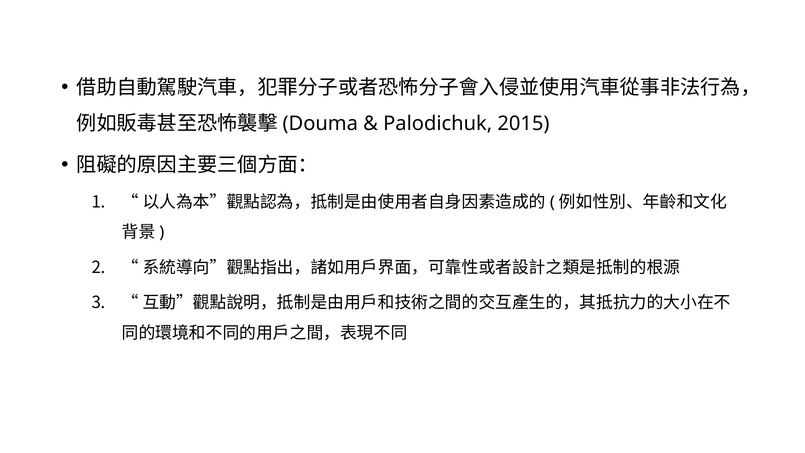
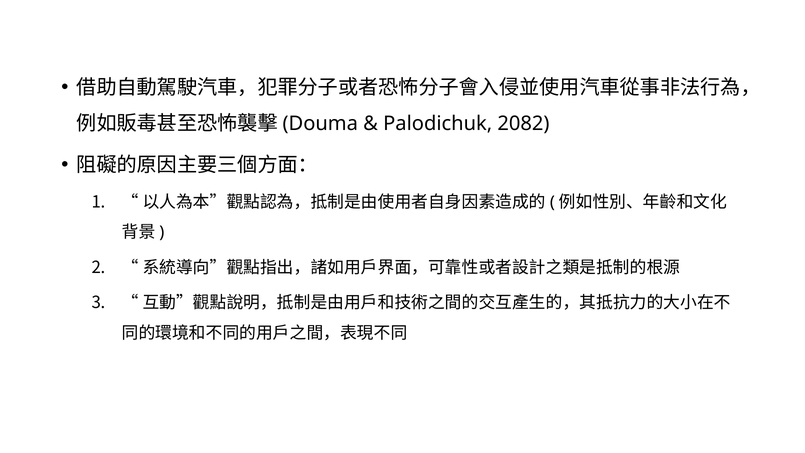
2015: 2015 -> 2082 (523, 124)
